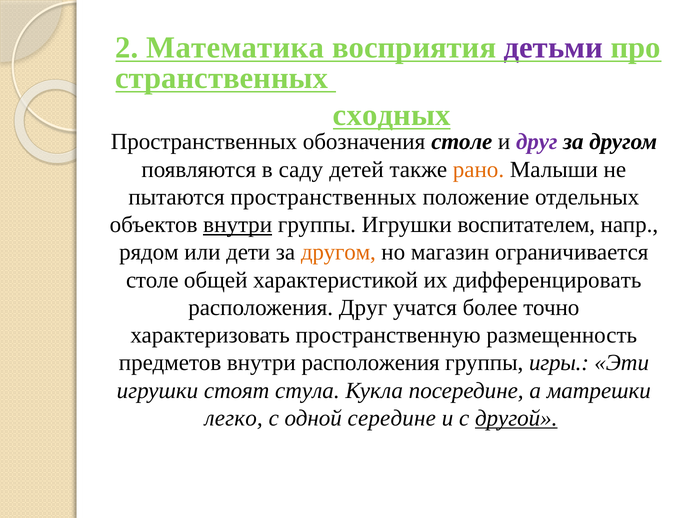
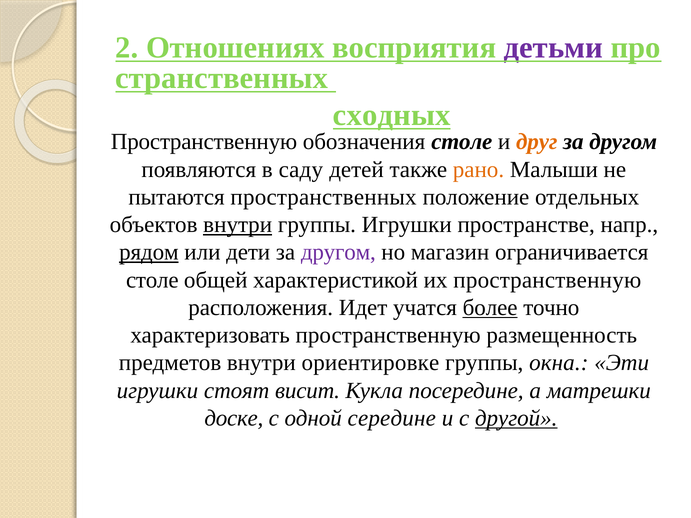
Математика: Математика -> Отношениях (235, 48)
Пространственных: Пространственных -> Пространственную (204, 142)
друг colour: purple -> orange (537, 142)
воспитателем: воспитателем -> пространстве (526, 225)
рядом underline: none -> present (149, 252)
другом colour: orange -> purple (338, 252)
их дифференцировать: дифференцировать -> пространственную (547, 280)
расположения Друг: Друг -> Идет (363, 308)
более underline: none -> present (490, 308)
внутри расположения: расположения -> ориентировке (370, 363)
игры: игры -> окна (559, 363)
стула: стула -> висит (307, 391)
легко: легко -> доске (234, 418)
